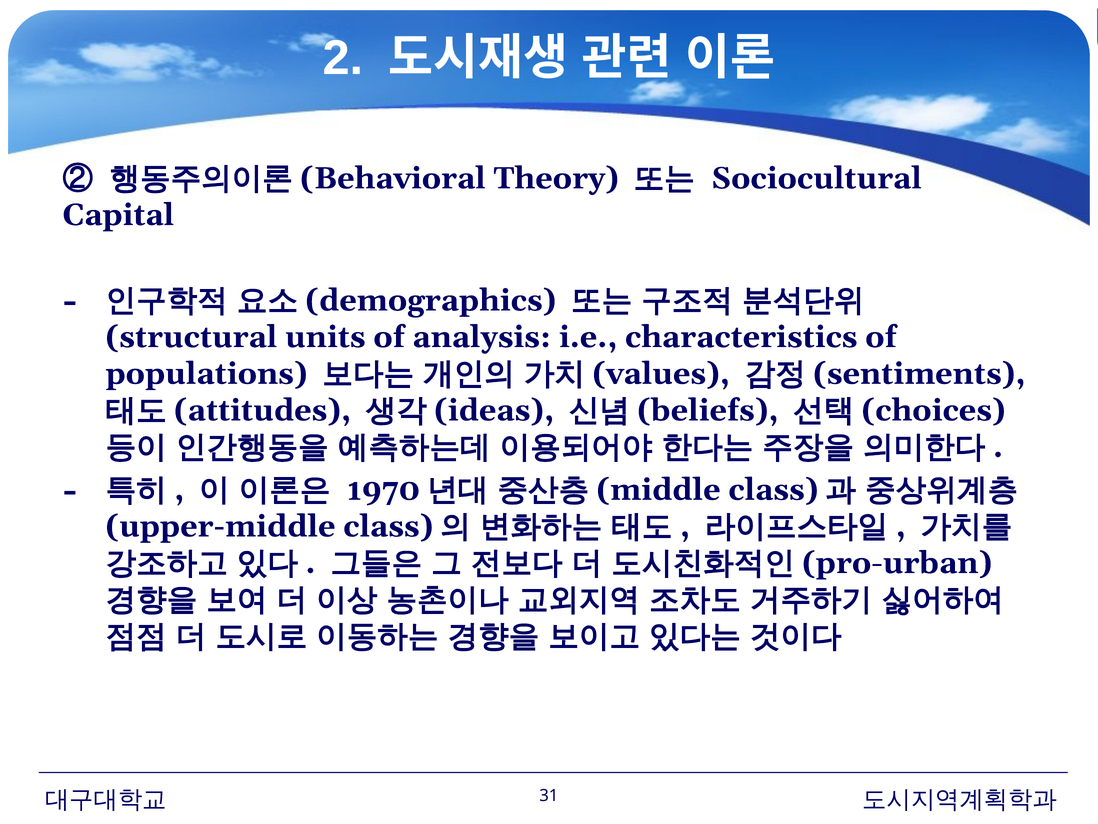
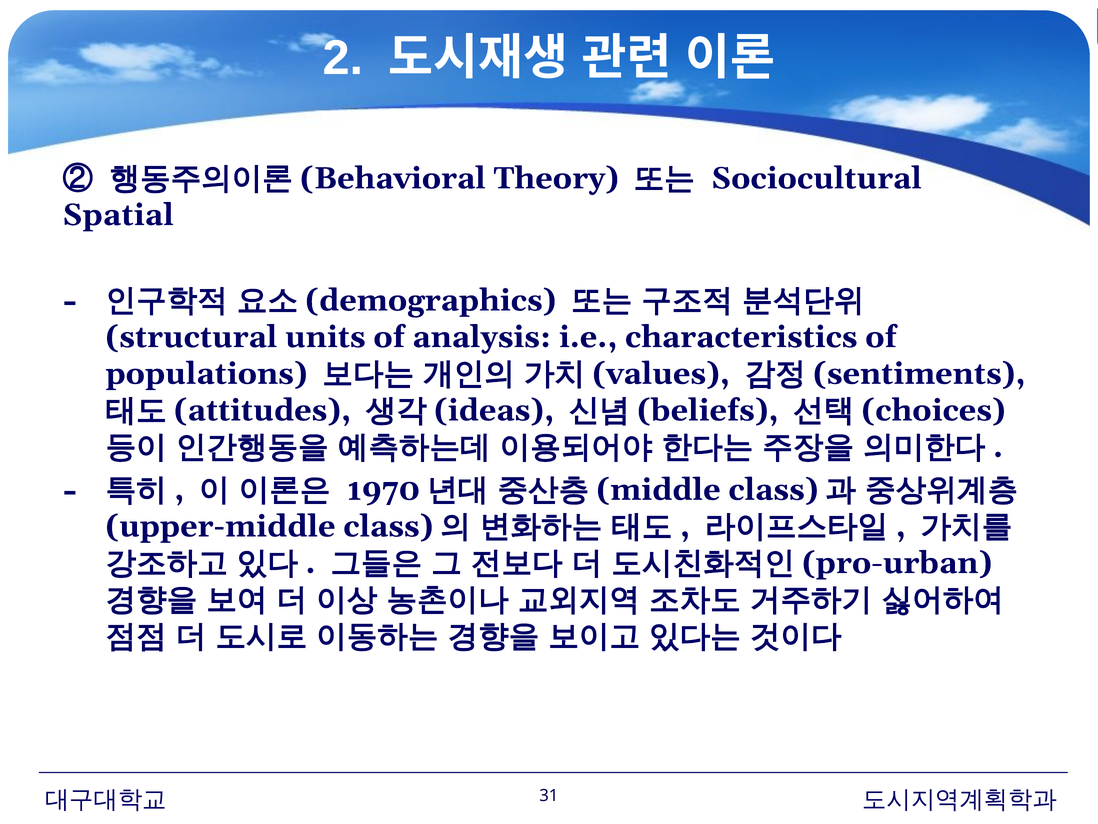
Capital: Capital -> Spatial (118, 215)
